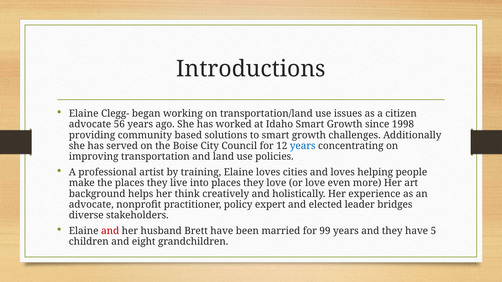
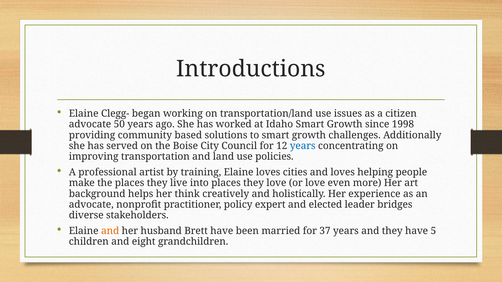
56: 56 -> 50 (119, 125)
and colour: red -> orange (110, 231)
99: 99 -> 37 (325, 231)
